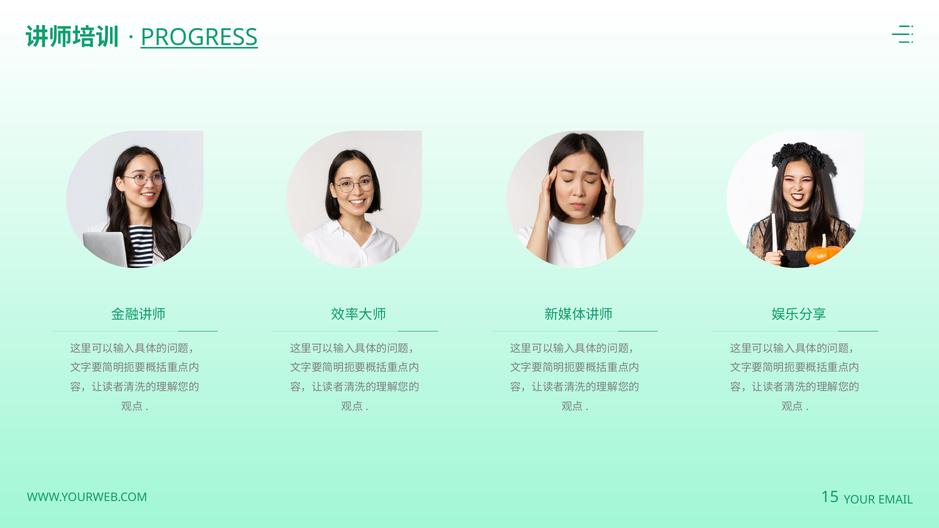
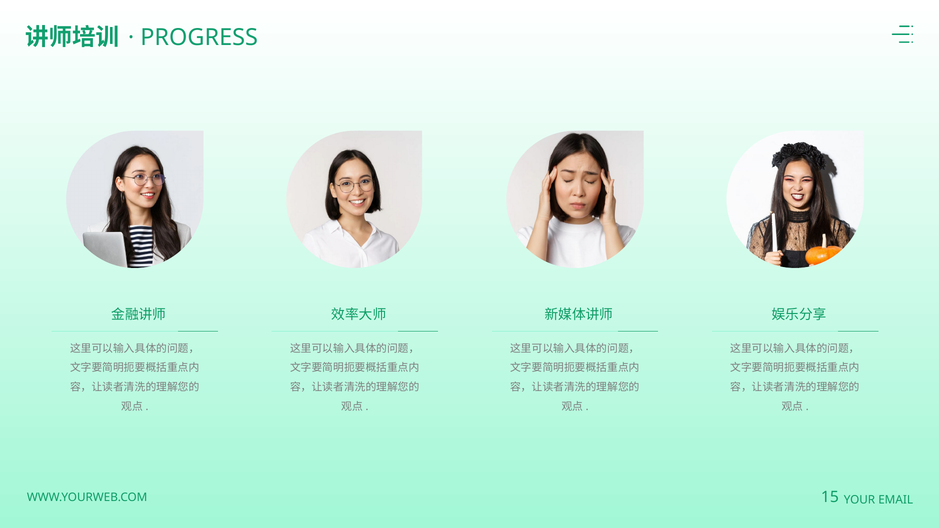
PROGRESS underline: present -> none (199, 38)
